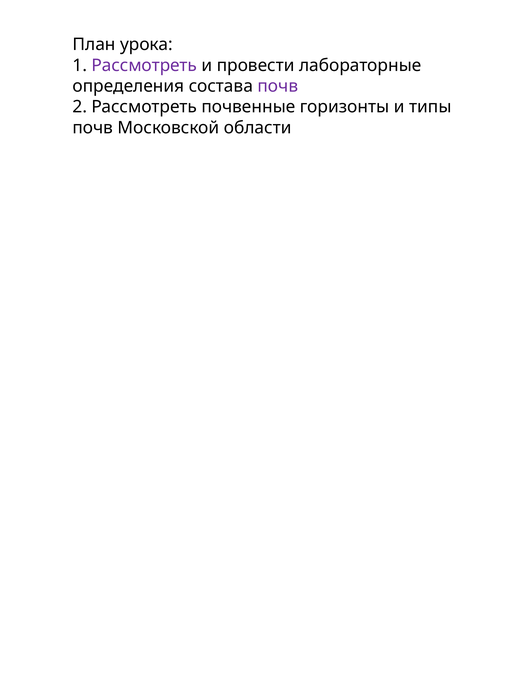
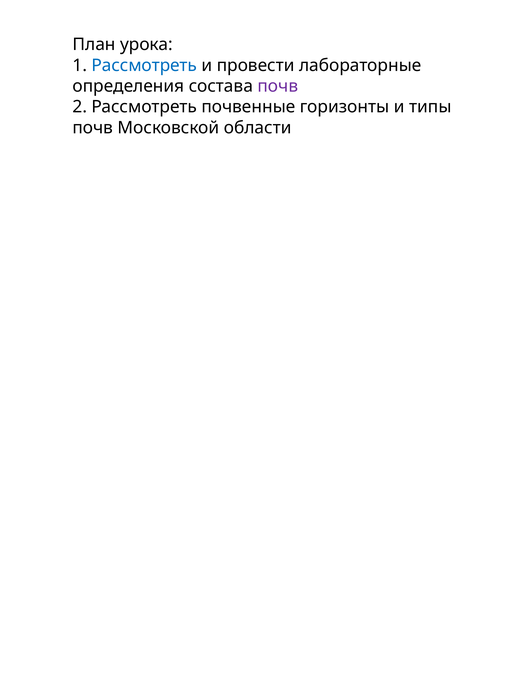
Рассмотреть colour: purple -> blue (144, 65)
